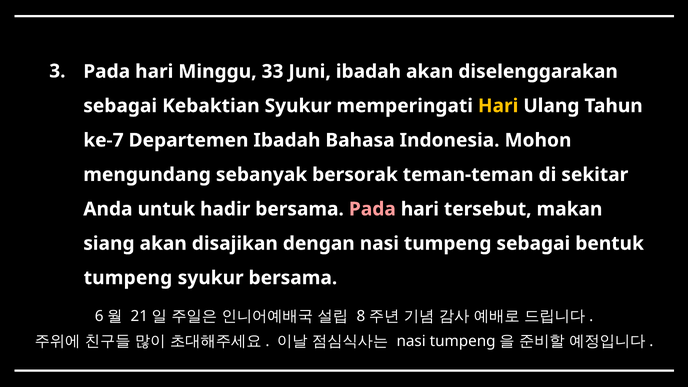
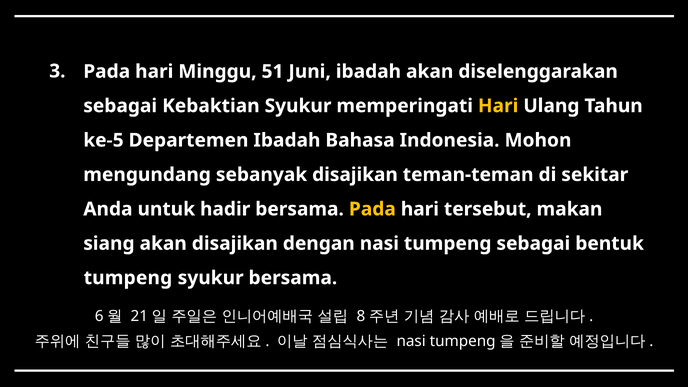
33: 33 -> 51 (273, 71)
ke-7: ke-7 -> ke-5 (103, 140)
sebanyak bersorak: bersorak -> disajikan (355, 175)
Pada colour: pink -> yellow (372, 209)
